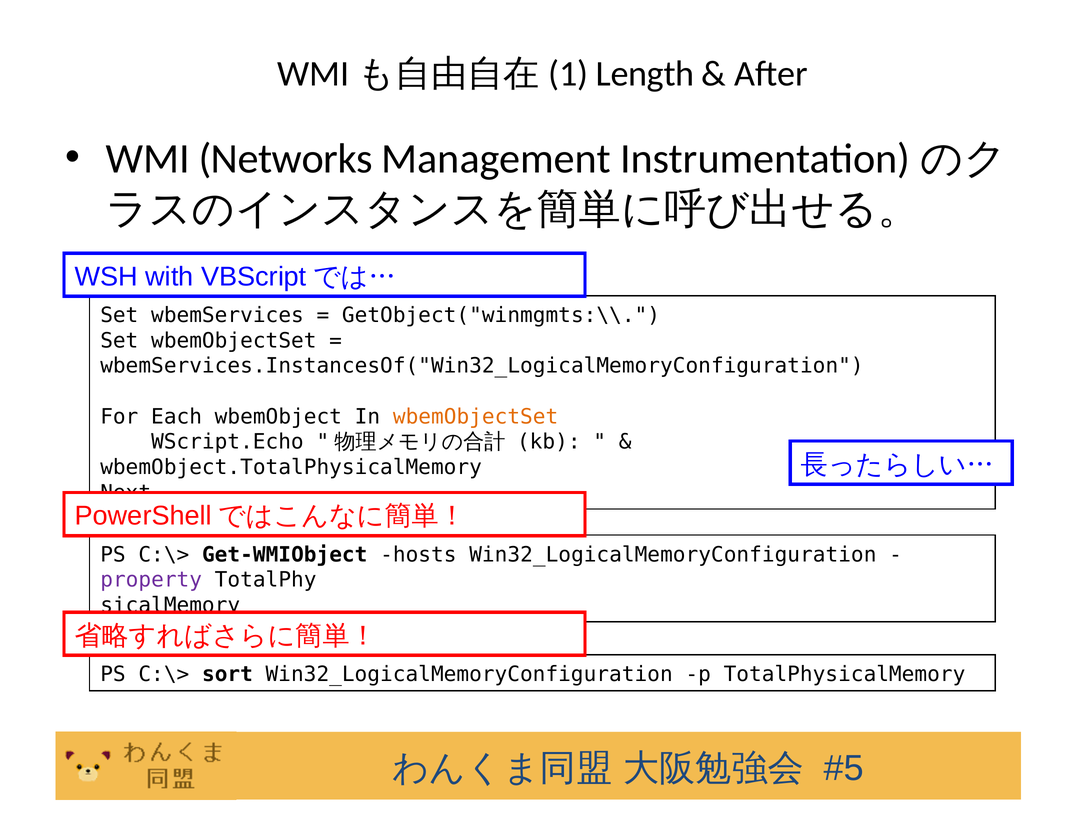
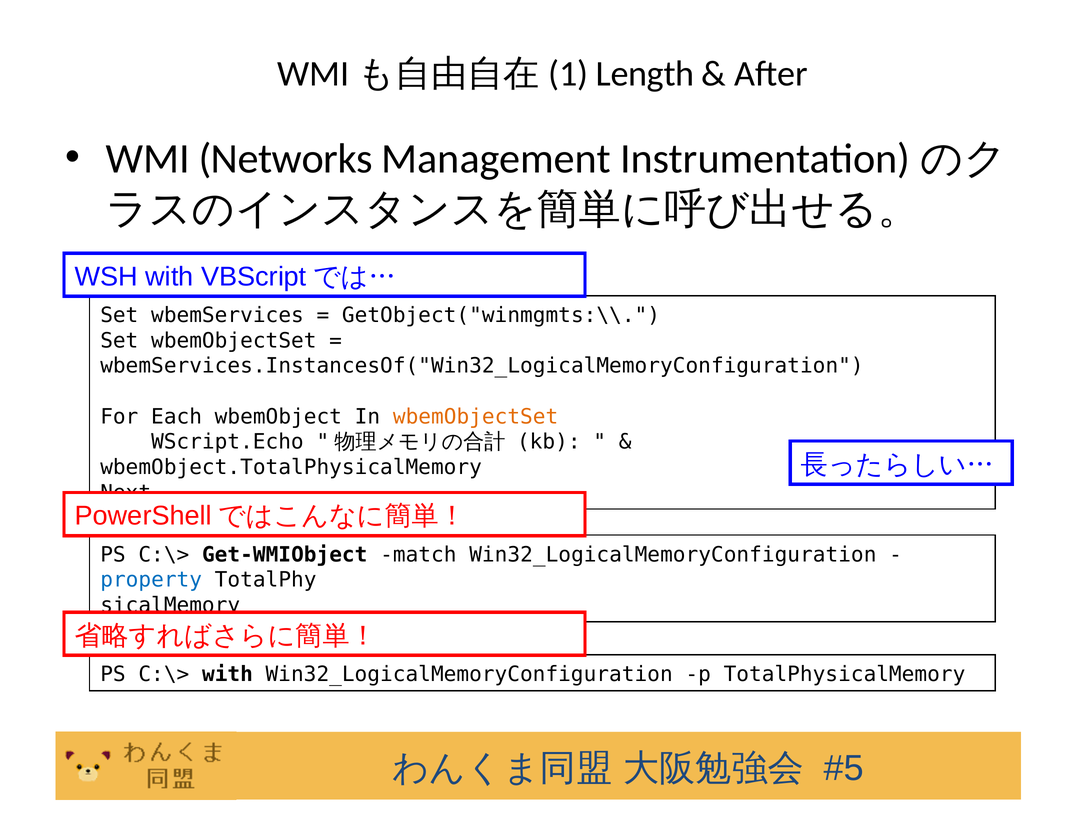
hosts: hosts -> match (418, 554)
property colour: purple -> blue (151, 580)
C:\> sort: sort -> with (227, 674)
